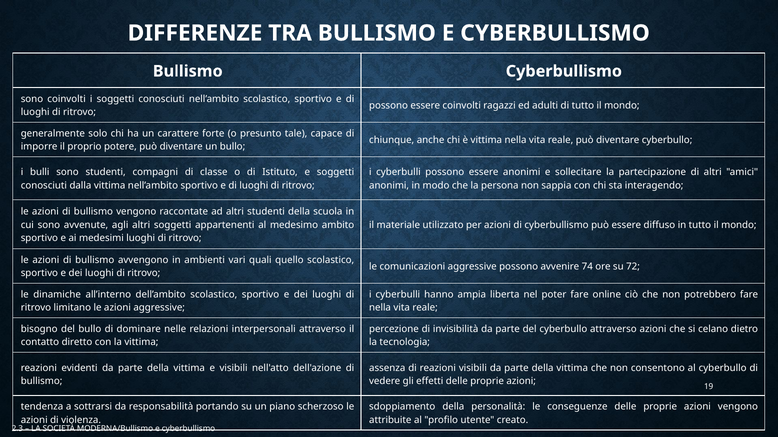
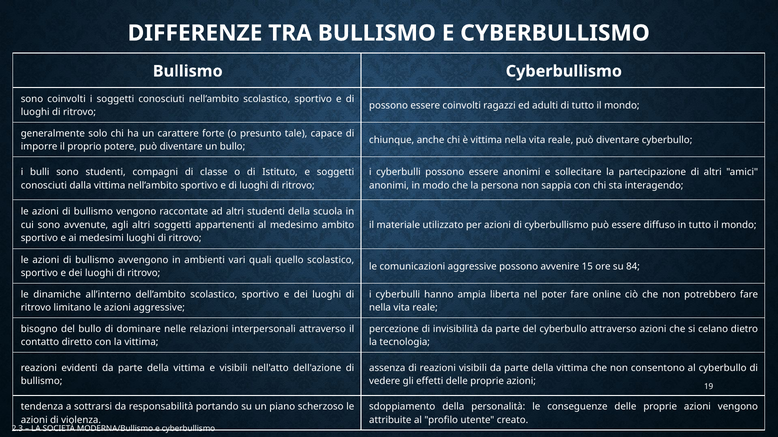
74: 74 -> 15 (587, 267)
72: 72 -> 84 (633, 267)
